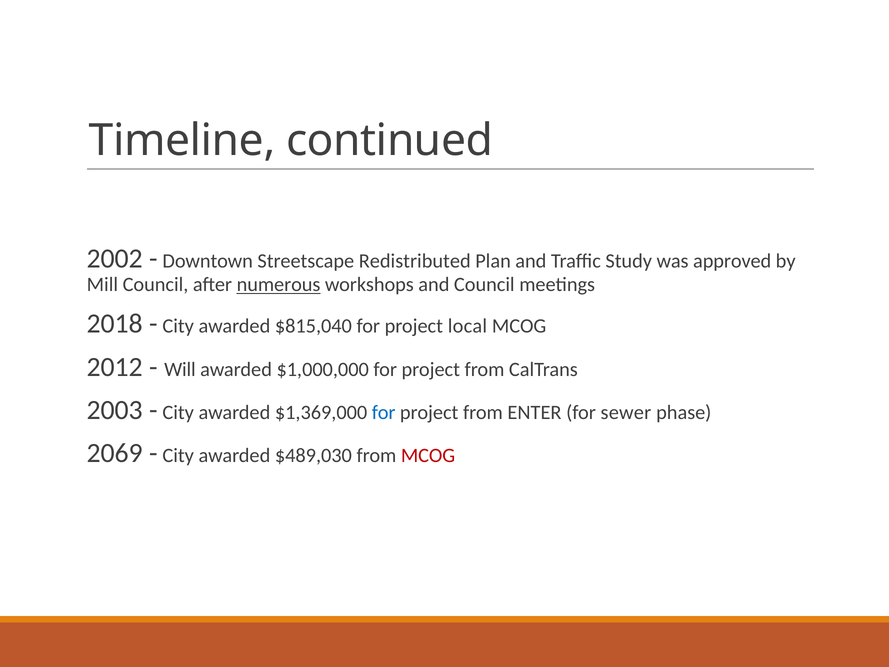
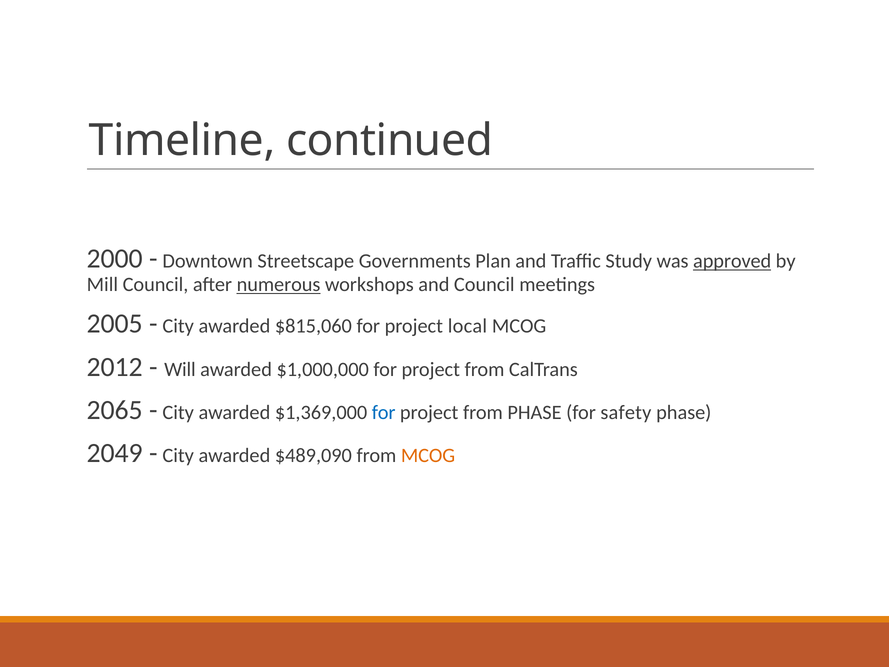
2002: 2002 -> 2000 (115, 259)
Redistributed: Redistributed -> Governments (415, 261)
approved underline: none -> present (732, 261)
2018: 2018 -> 2005 (115, 324)
$815,040: $815,040 -> $815,060 (313, 326)
2003: 2003 -> 2065 (115, 410)
from ENTER: ENTER -> PHASE (535, 412)
sewer: sewer -> safety (626, 412)
2069: 2069 -> 2049 (115, 453)
$489,030: $489,030 -> $489,090 (313, 455)
MCOG colour: red -> orange (428, 455)
